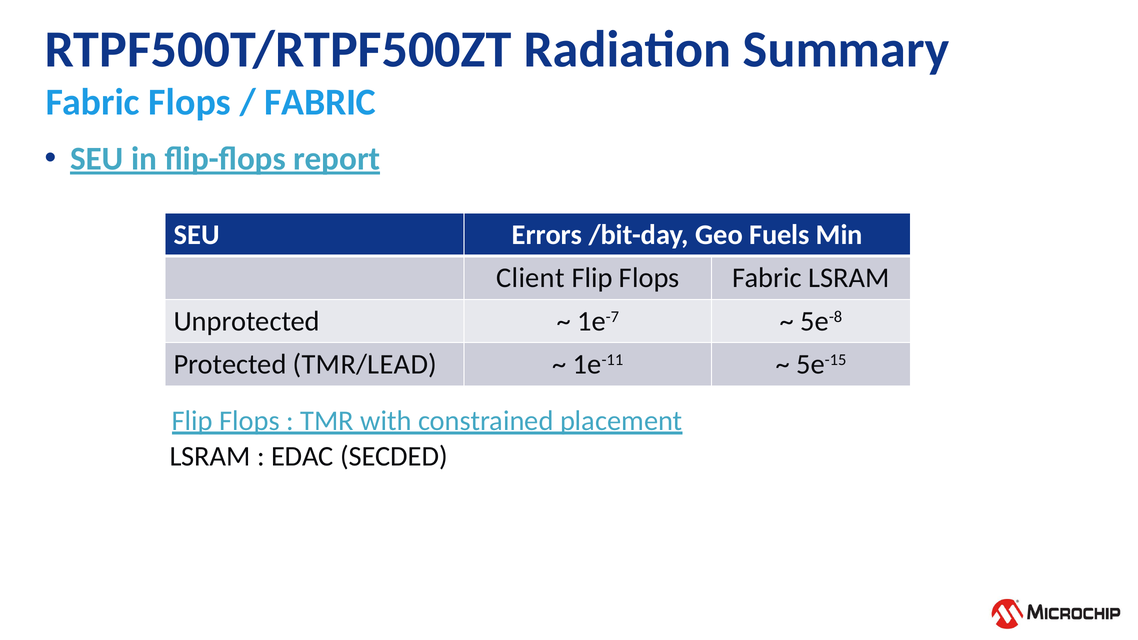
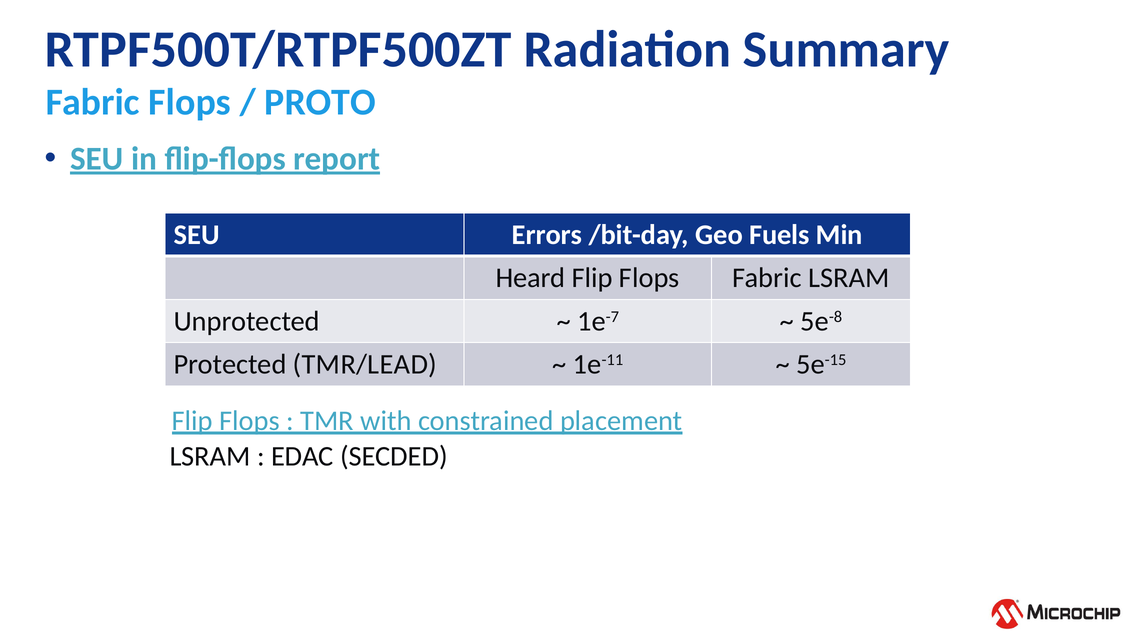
FABRIC: FABRIC -> PROTO (320, 102)
Client: Client -> Heard (531, 278)
